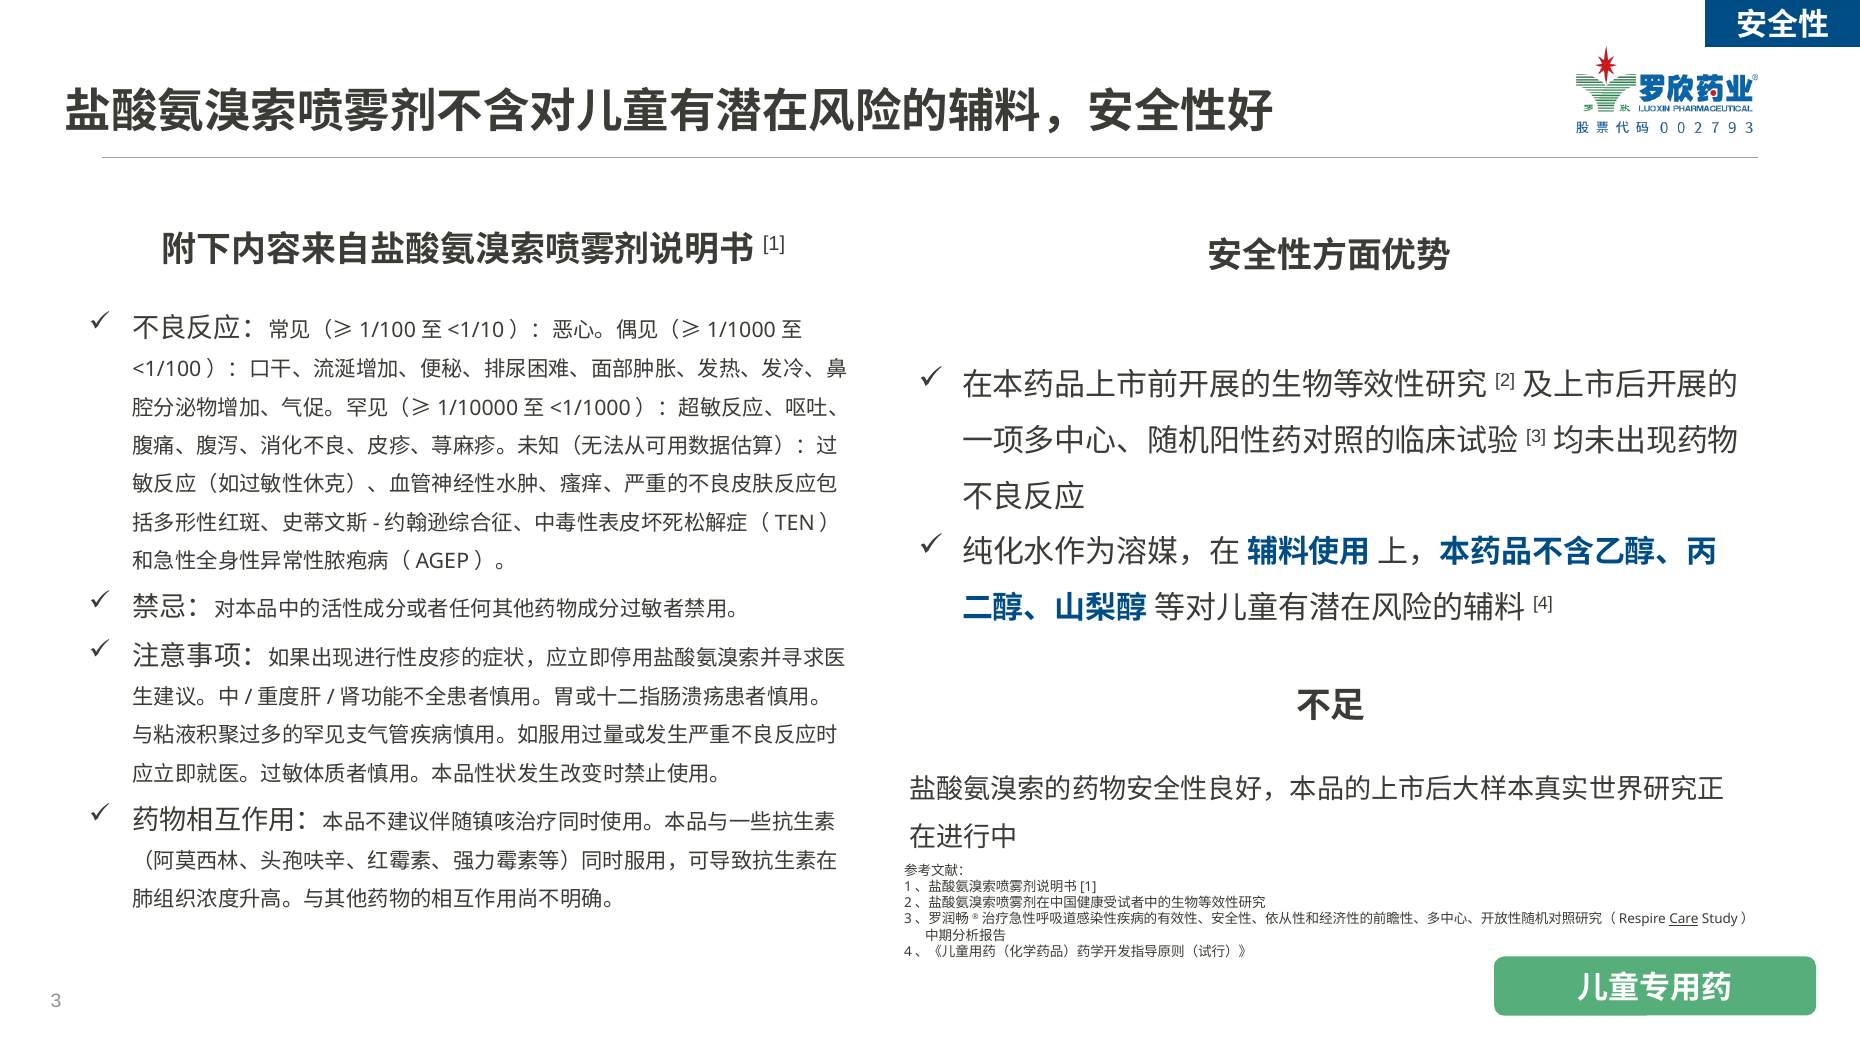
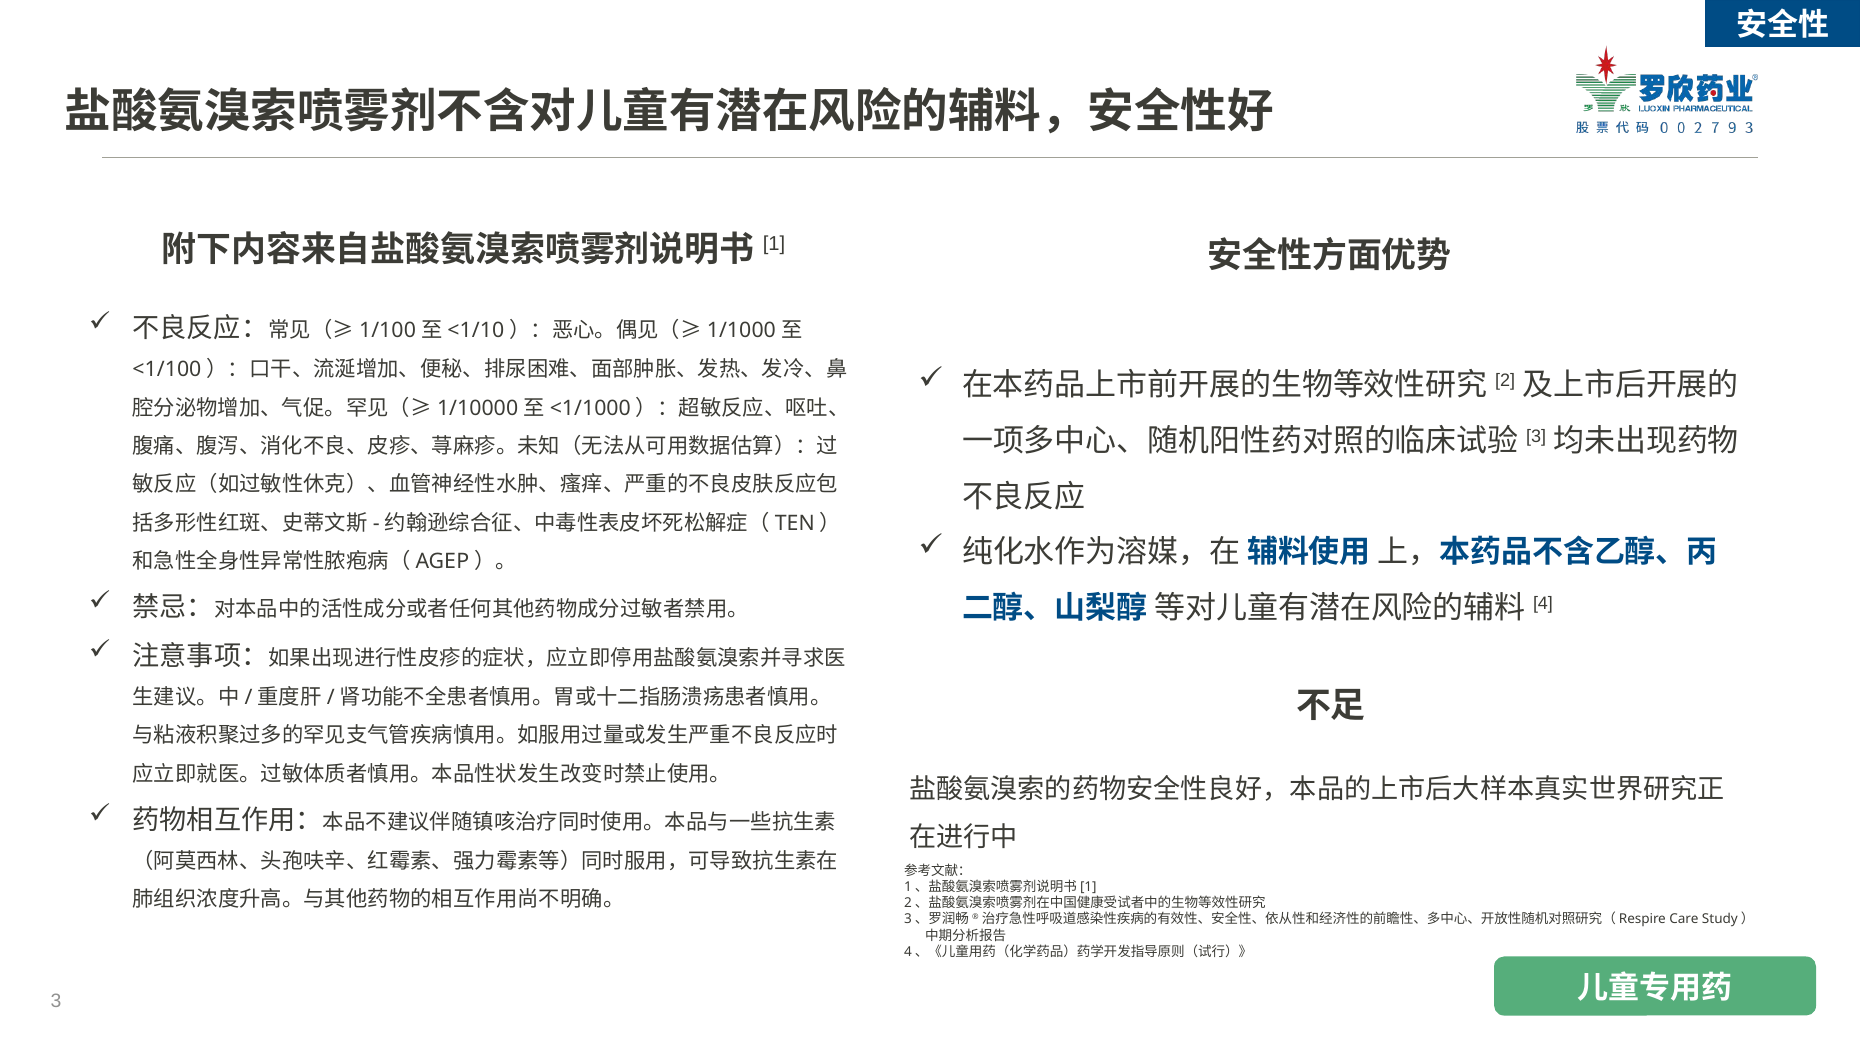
Care underline: present -> none (1684, 920)
